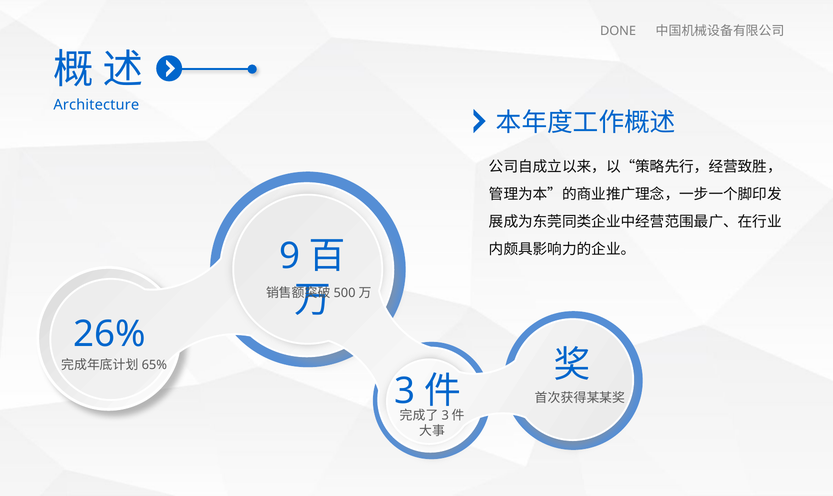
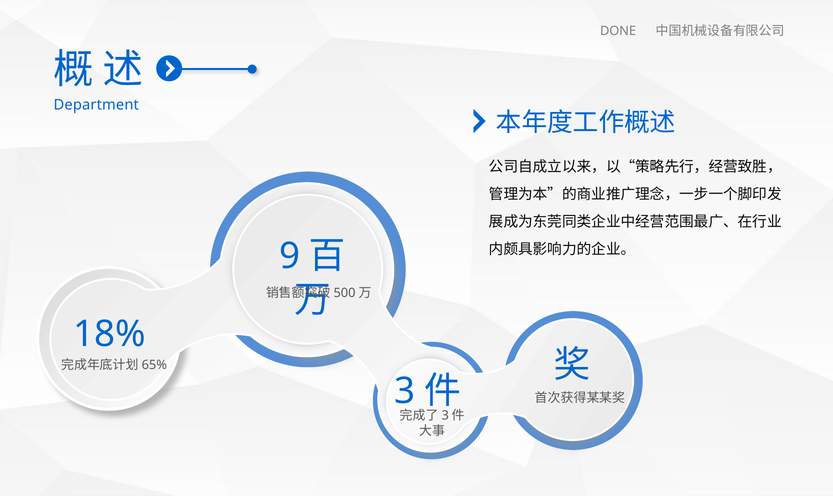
Architecture: Architecture -> Department (96, 105)
26%: 26% -> 18% (109, 334)
